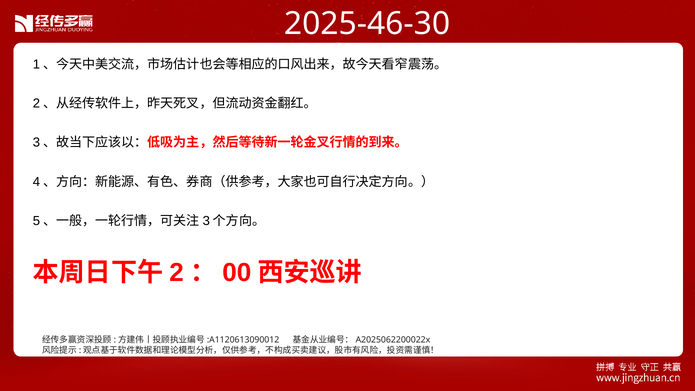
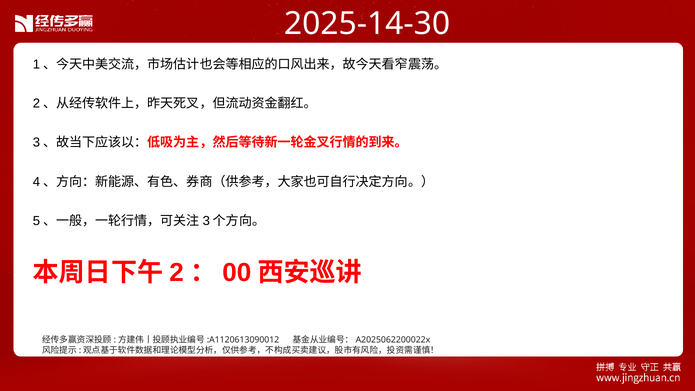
2025-46-30: 2025-46-30 -> 2025-14-30 (367, 24)
